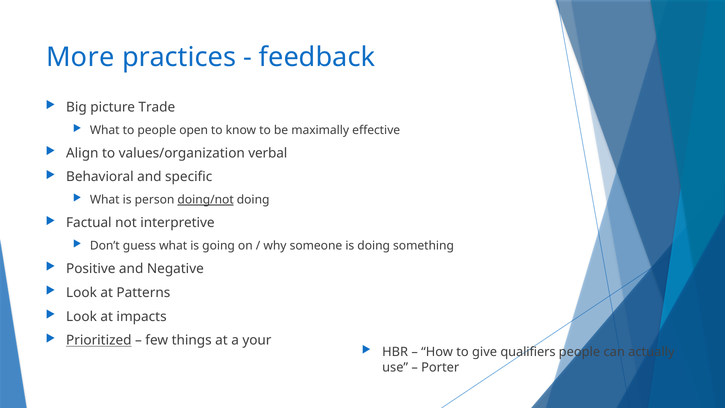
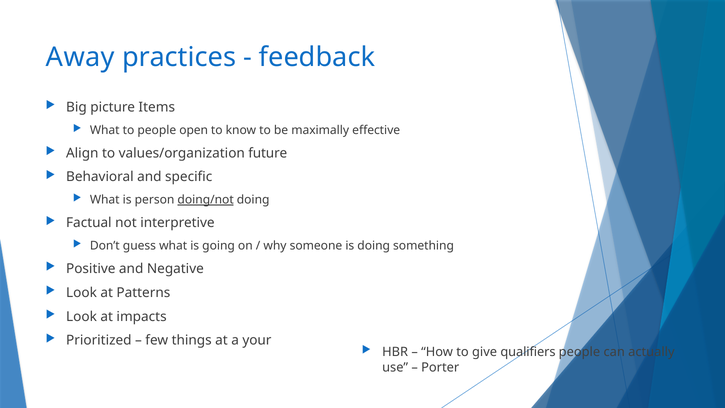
More: More -> Away (80, 57)
Trade: Trade -> Items (157, 107)
verbal: verbal -> future (268, 153)
Prioritized underline: present -> none (99, 340)
